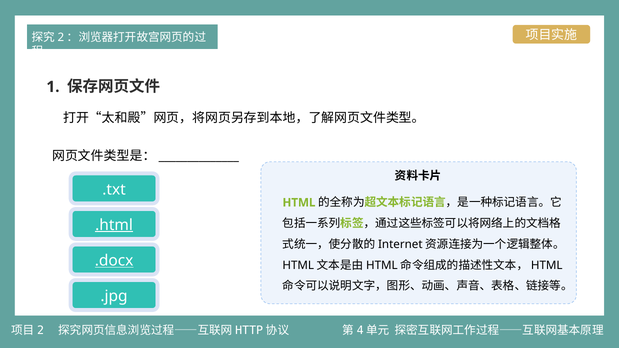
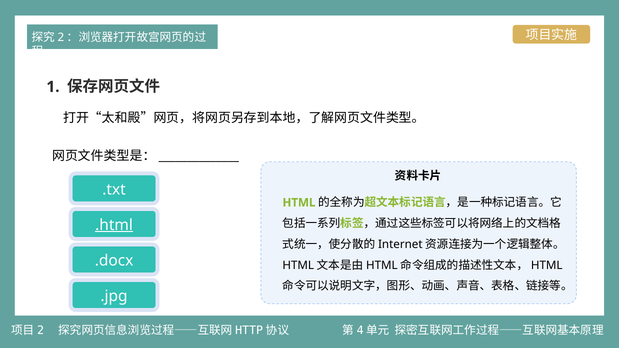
.docx underline: present -> none (114, 261)
